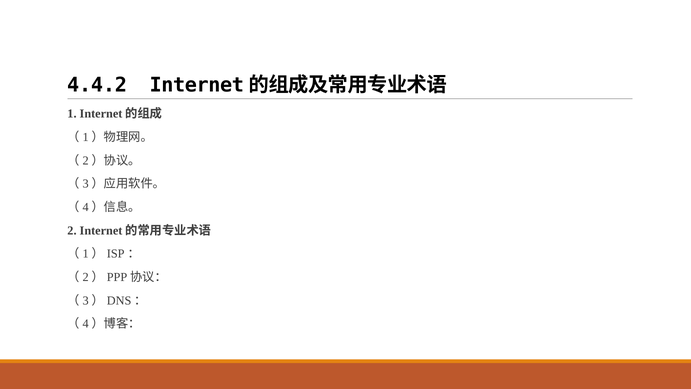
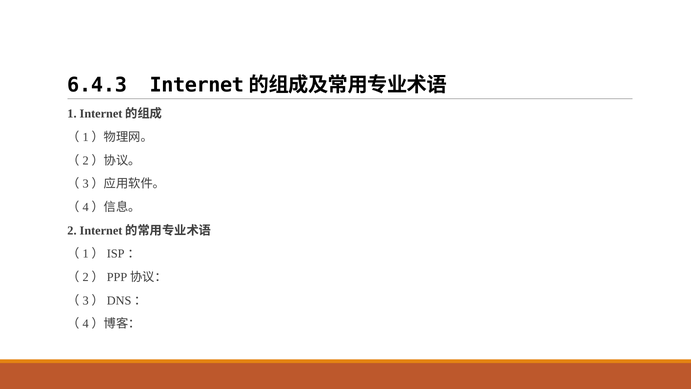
4.4.2: 4.4.2 -> 6.4.3 (97, 85)
